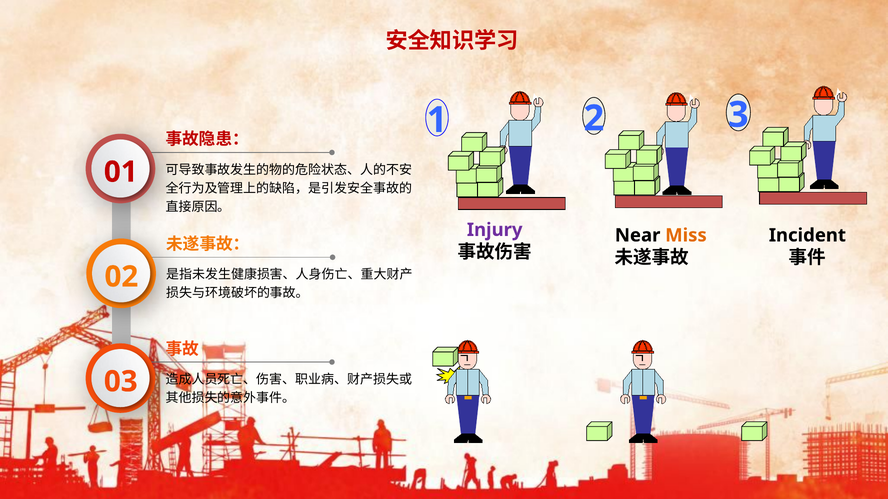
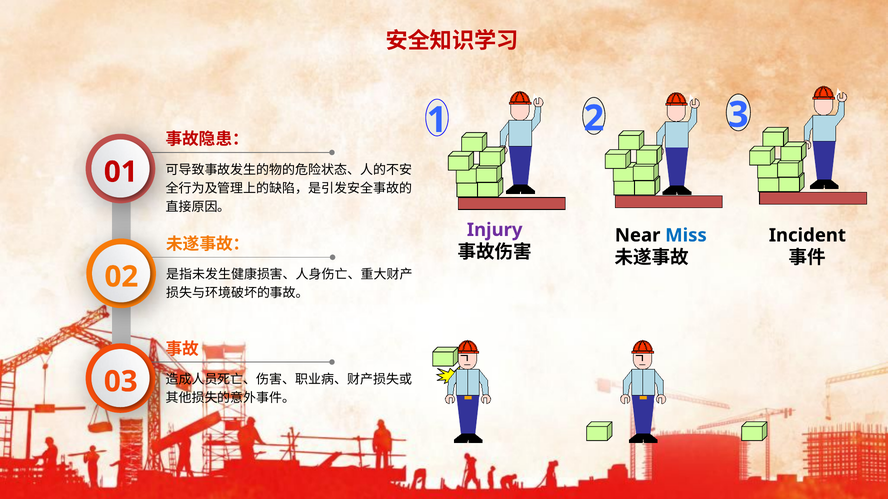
Miss colour: orange -> blue (686, 235)
